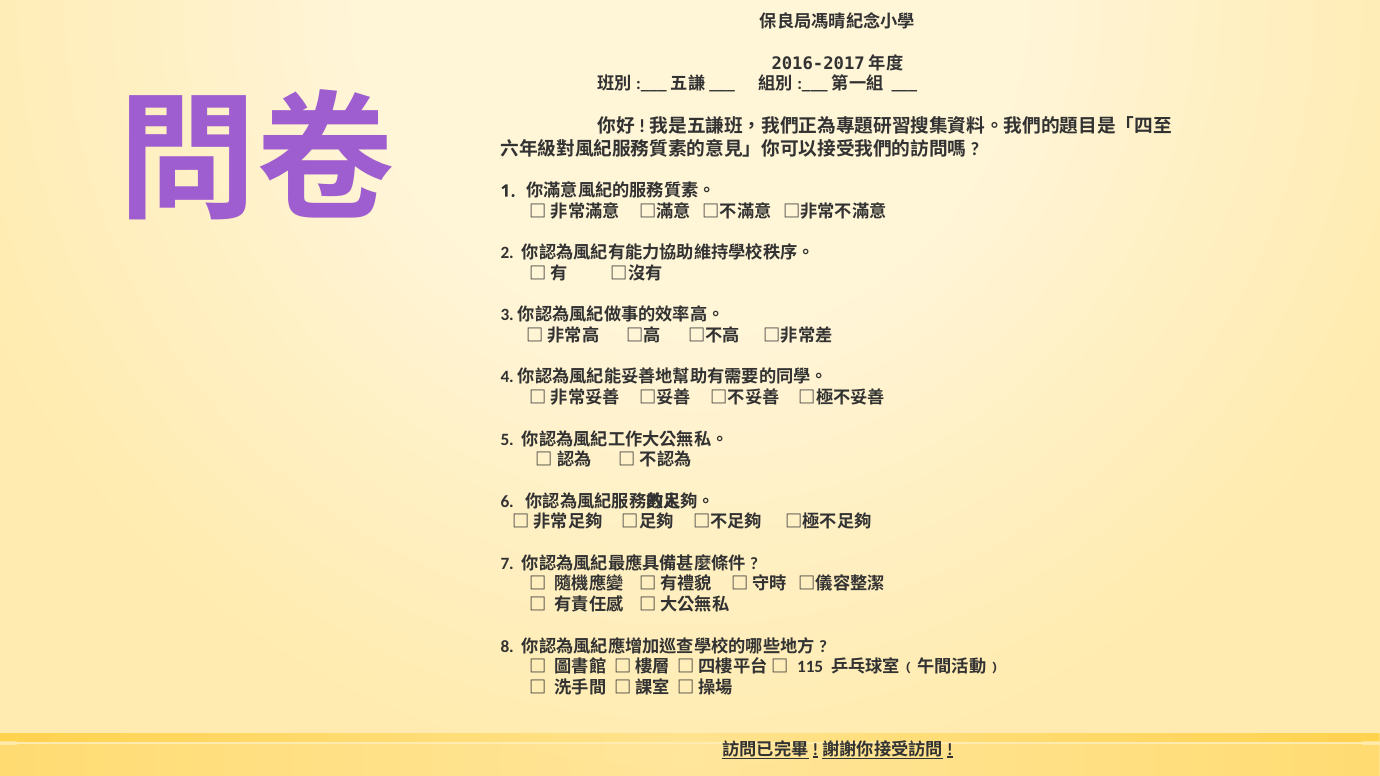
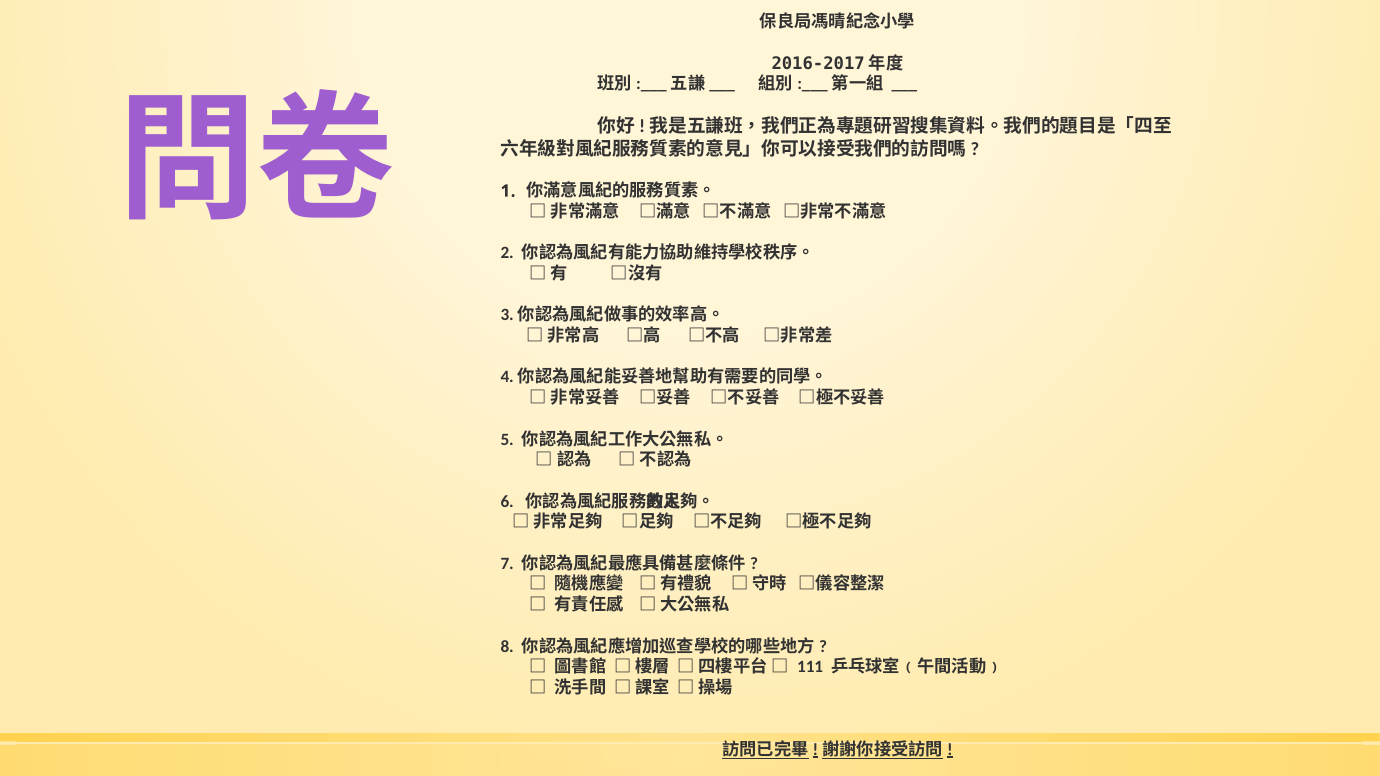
115: 115 -> 111 (810, 667)
